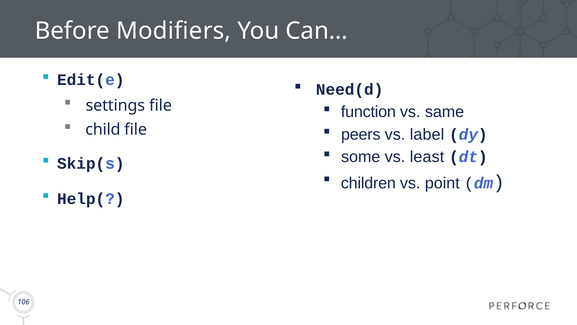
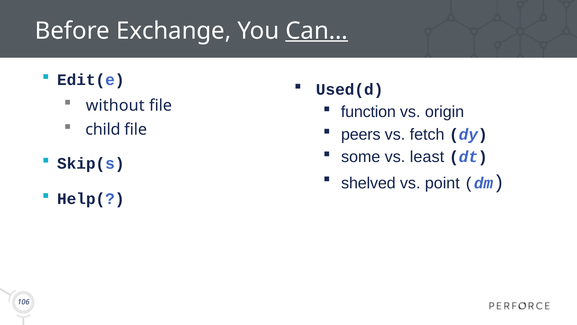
Modifiers: Modifiers -> Exchange (174, 31)
Can… underline: none -> present (317, 31)
Need(d: Need(d -> Used(d (350, 89)
settings: settings -> without (115, 105)
same: same -> origin (445, 112)
label: label -> fetch (427, 134)
children: children -> shelved (368, 183)
